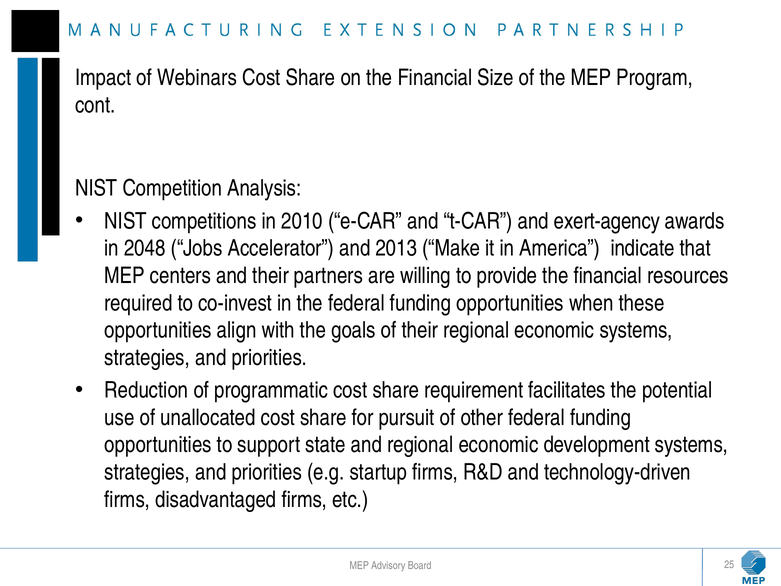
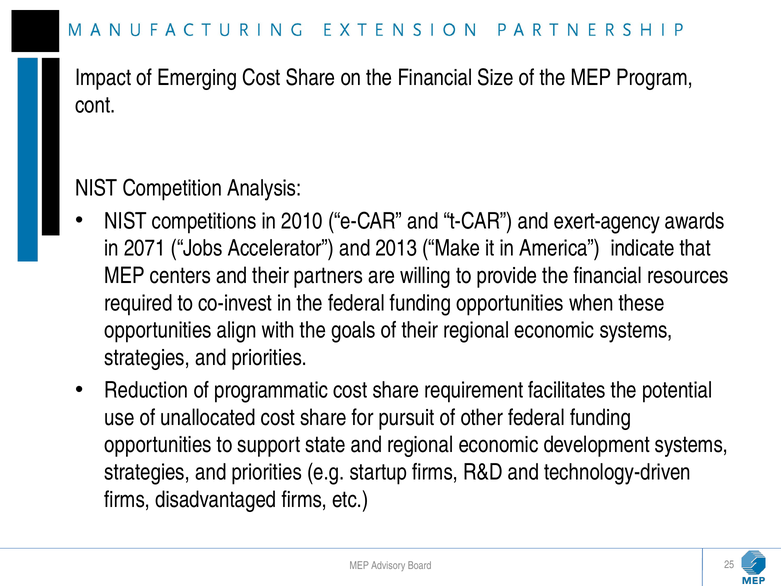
Webinars: Webinars -> Emerging (197, 78)
2048: 2048 -> 2071 (145, 248)
